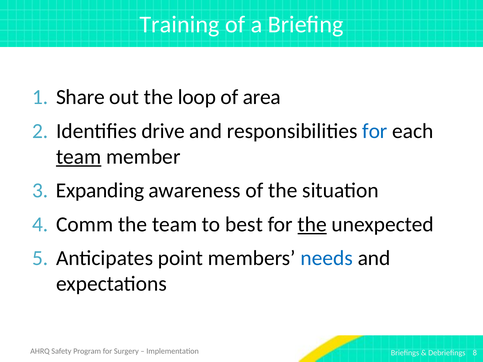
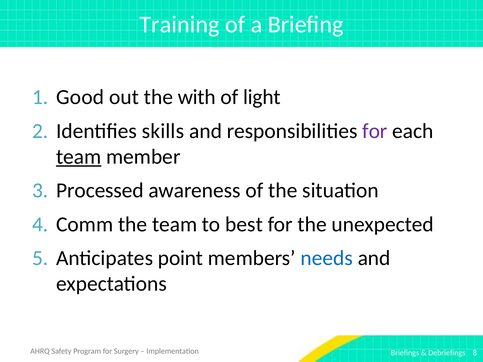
Share: Share -> Good (80, 97)
loop: loop -> with (197, 97)
area: area -> light (262, 97)
drive: drive -> skills (163, 131)
for colour: blue -> purple (375, 131)
Expanding: Expanding -> Processed (100, 191)
the underline: present -> none (312, 224)
